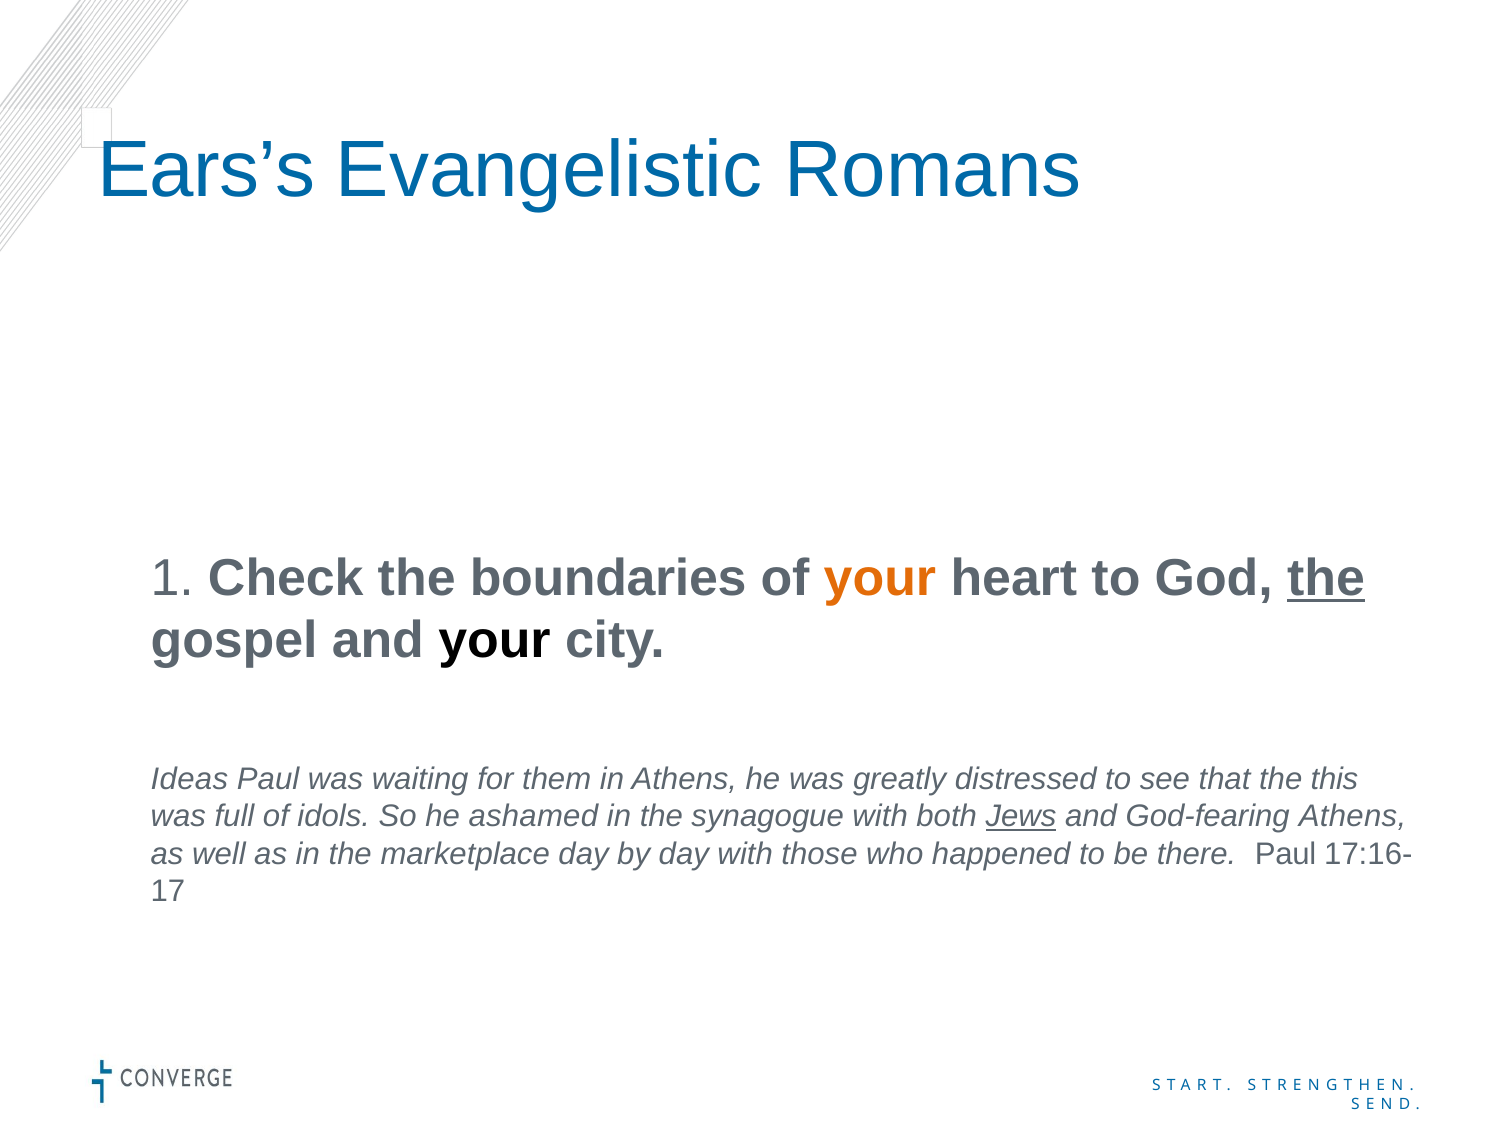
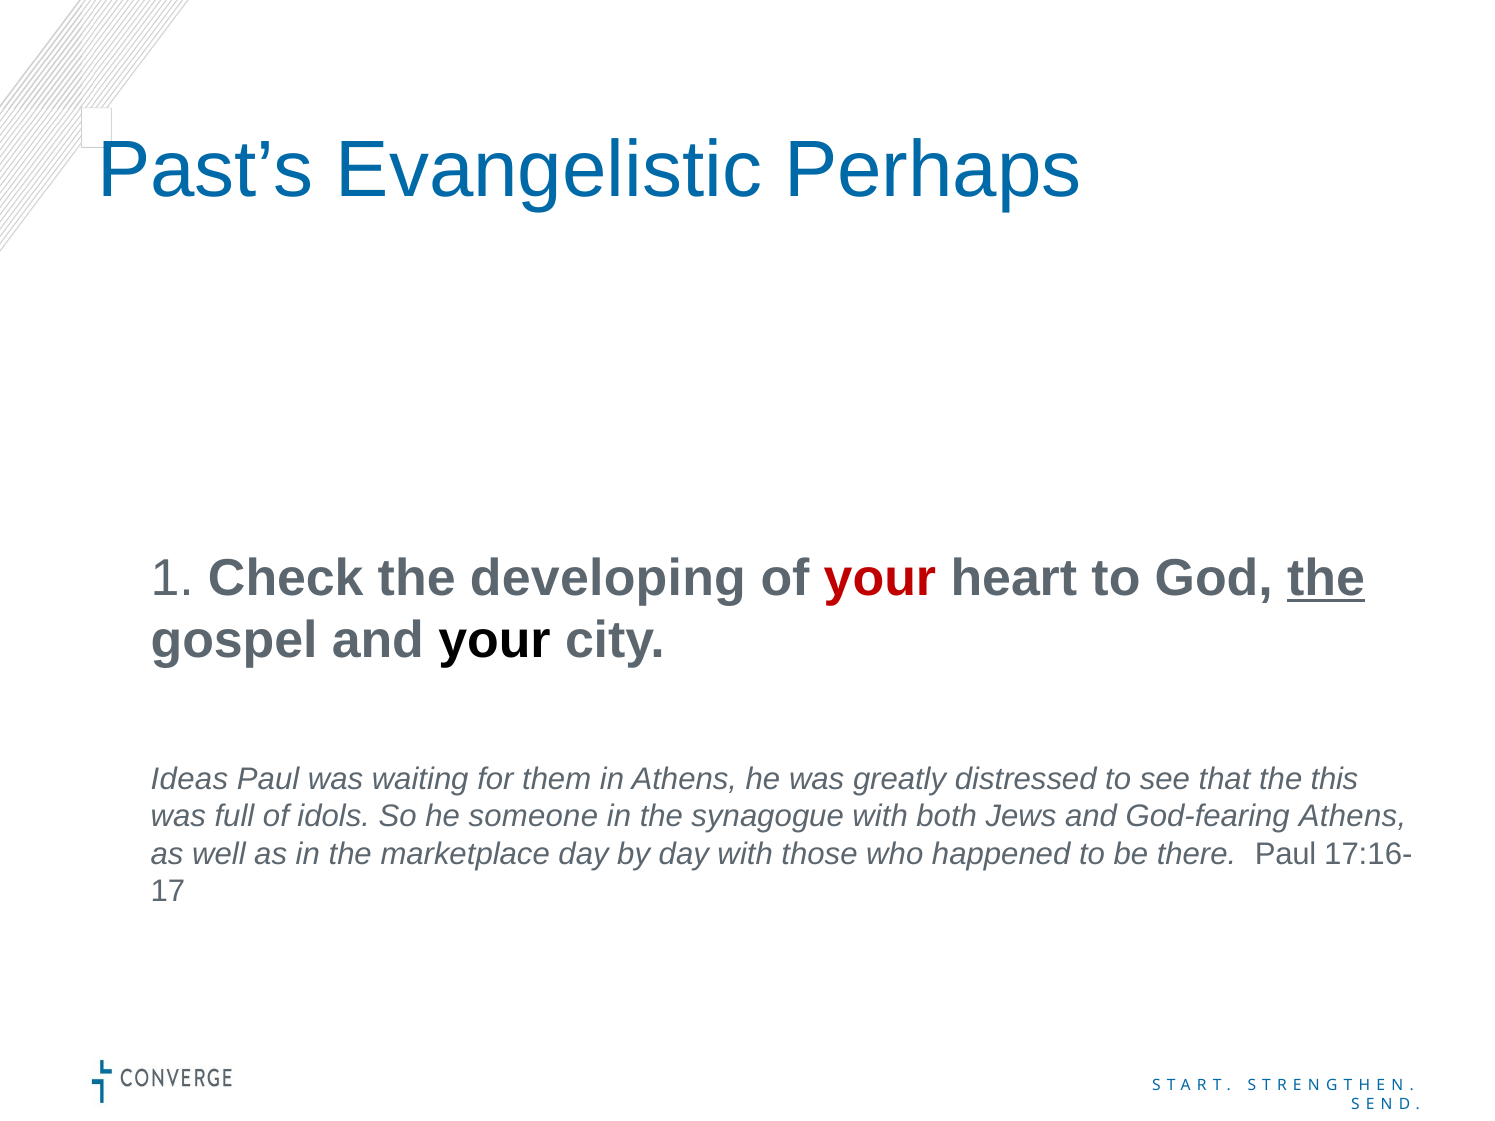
Ears’s: Ears’s -> Past’s (206, 170)
Romans: Romans -> Perhaps (933, 170)
boundaries: boundaries -> developing (608, 579)
your colour: orange -> red (880, 579)
ashamed: ashamed -> someone (533, 817)
Jews underline: present -> none (1021, 817)
